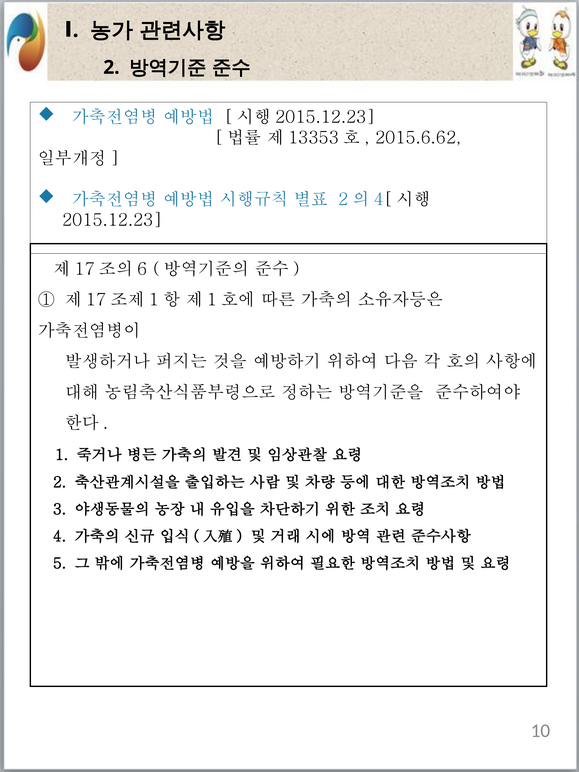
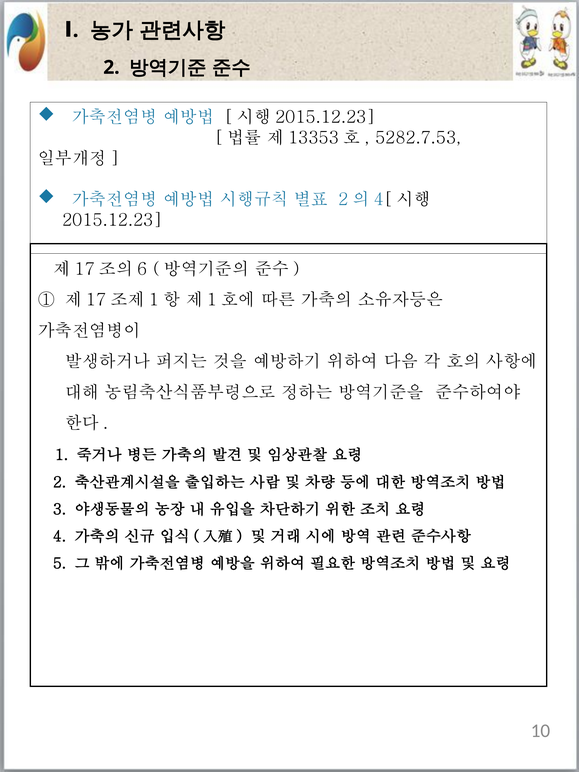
2015.6.62: 2015.6.62 -> 5282.7.53 (418, 138)
